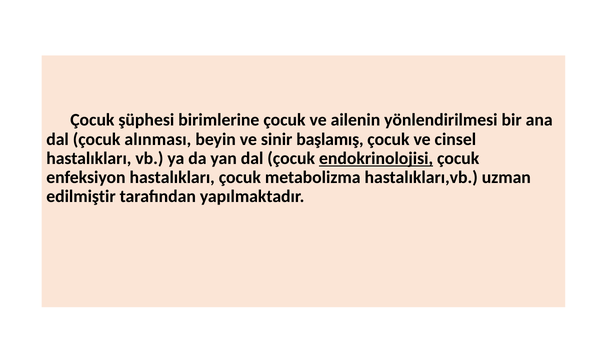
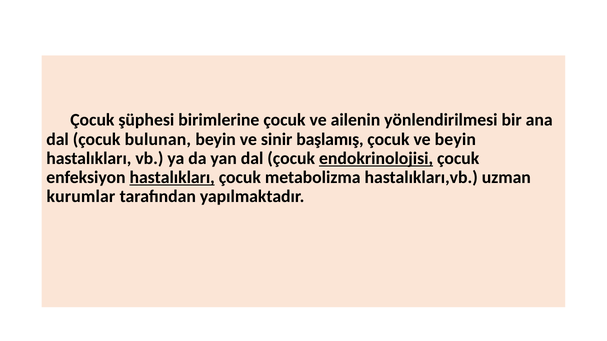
alınması: alınması -> bulunan (158, 139)
ve cinsel: cinsel -> beyin (455, 139)
hastalıkları underline: none -> present (172, 178)
edilmiştir: edilmiştir -> kurumlar (81, 197)
